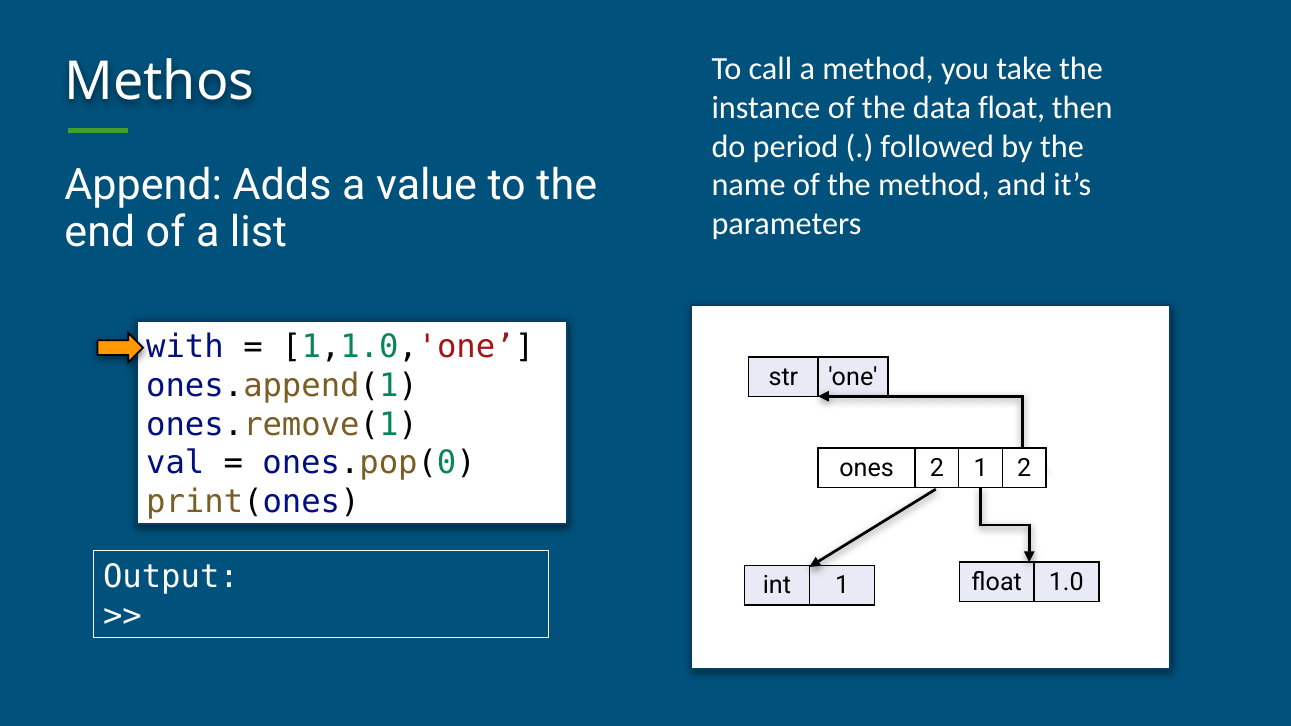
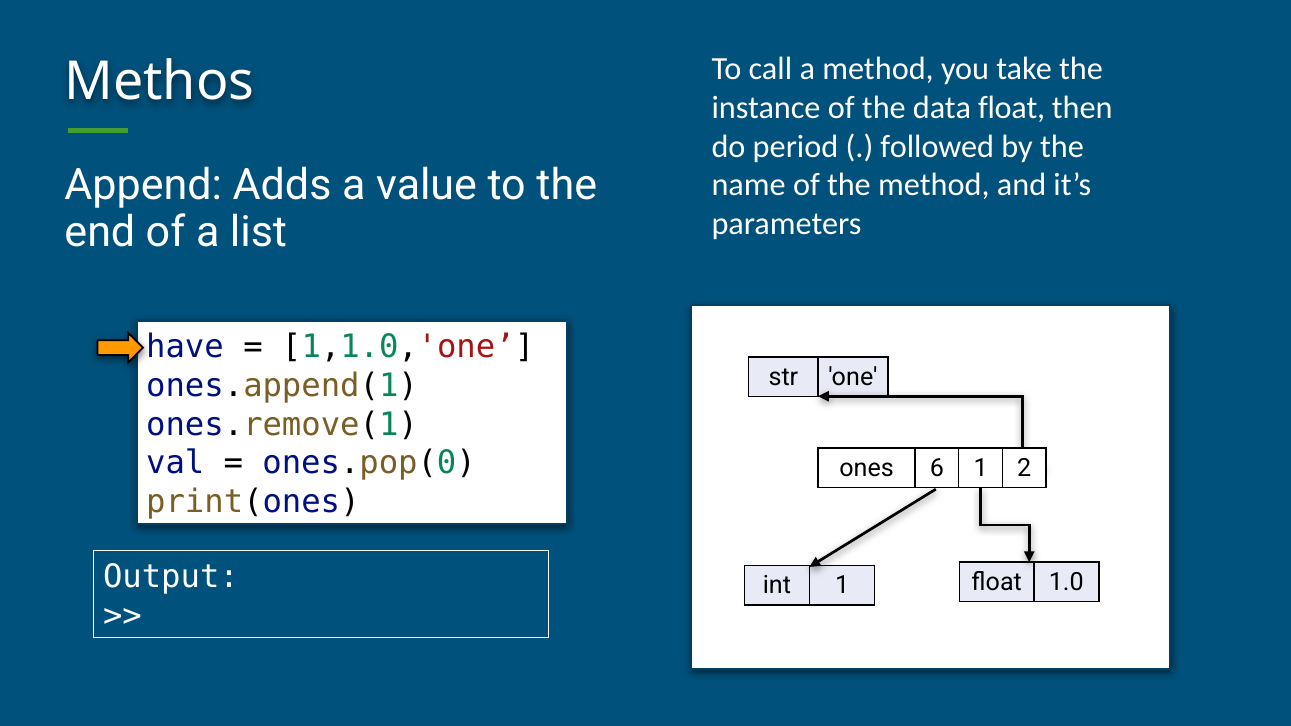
with: with -> have (185, 347)
ones 2: 2 -> 6 (937, 468)
